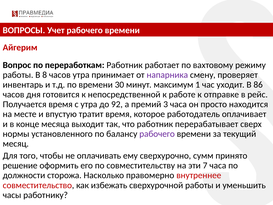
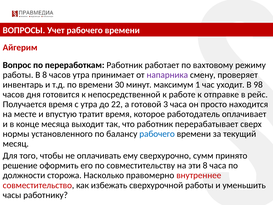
86: 86 -> 98 (258, 85)
92: 92 -> 22 (117, 104)
премий: премий -> готовой (146, 104)
рабочего colour: purple -> blue (157, 134)
эти 7: 7 -> 8 (205, 165)
